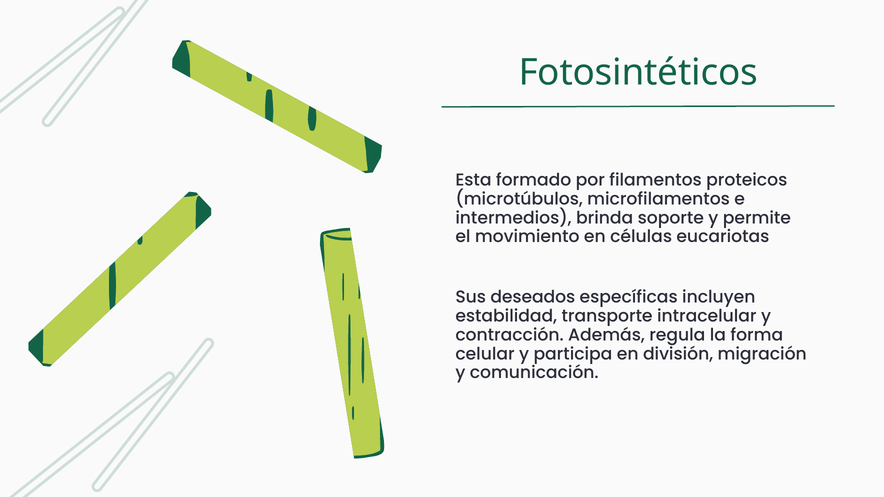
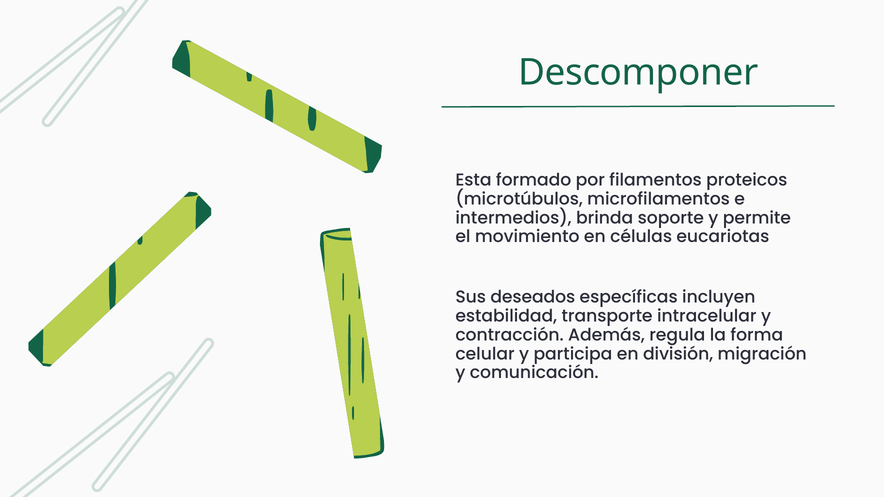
Fotosintéticos: Fotosintéticos -> Descomponer (638, 73)
